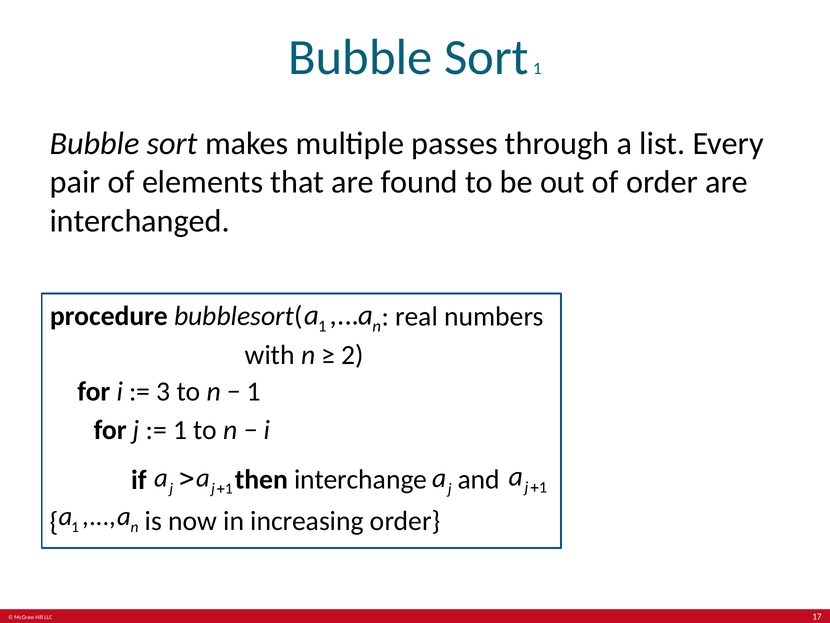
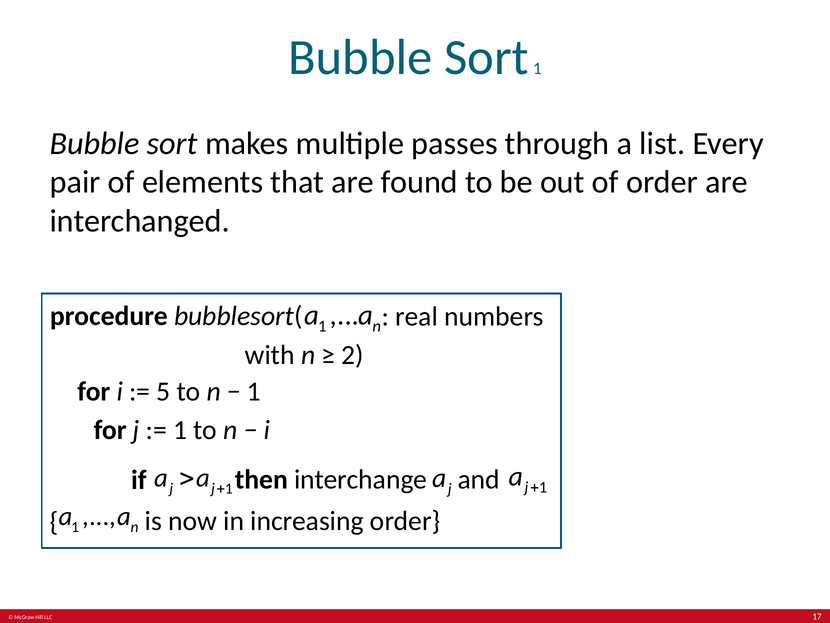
3: 3 -> 5 (163, 391)
